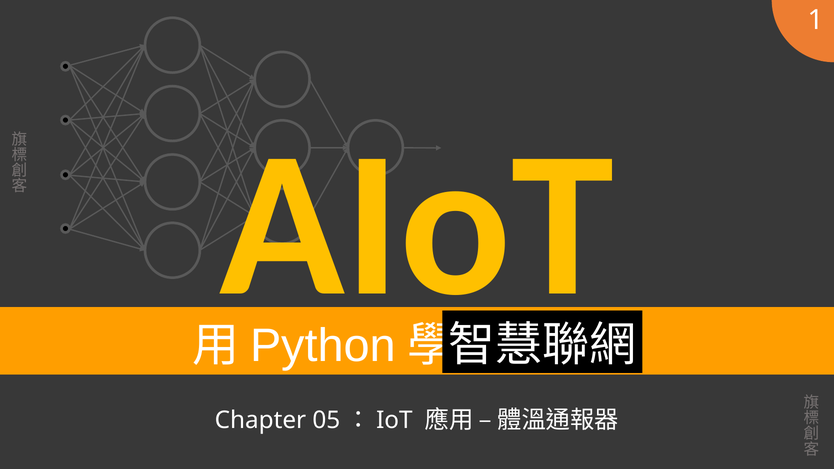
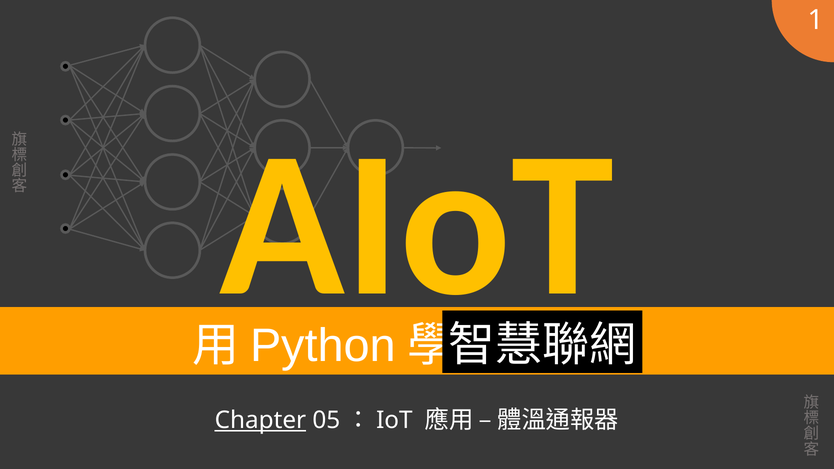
Chapter underline: none -> present (260, 420)
